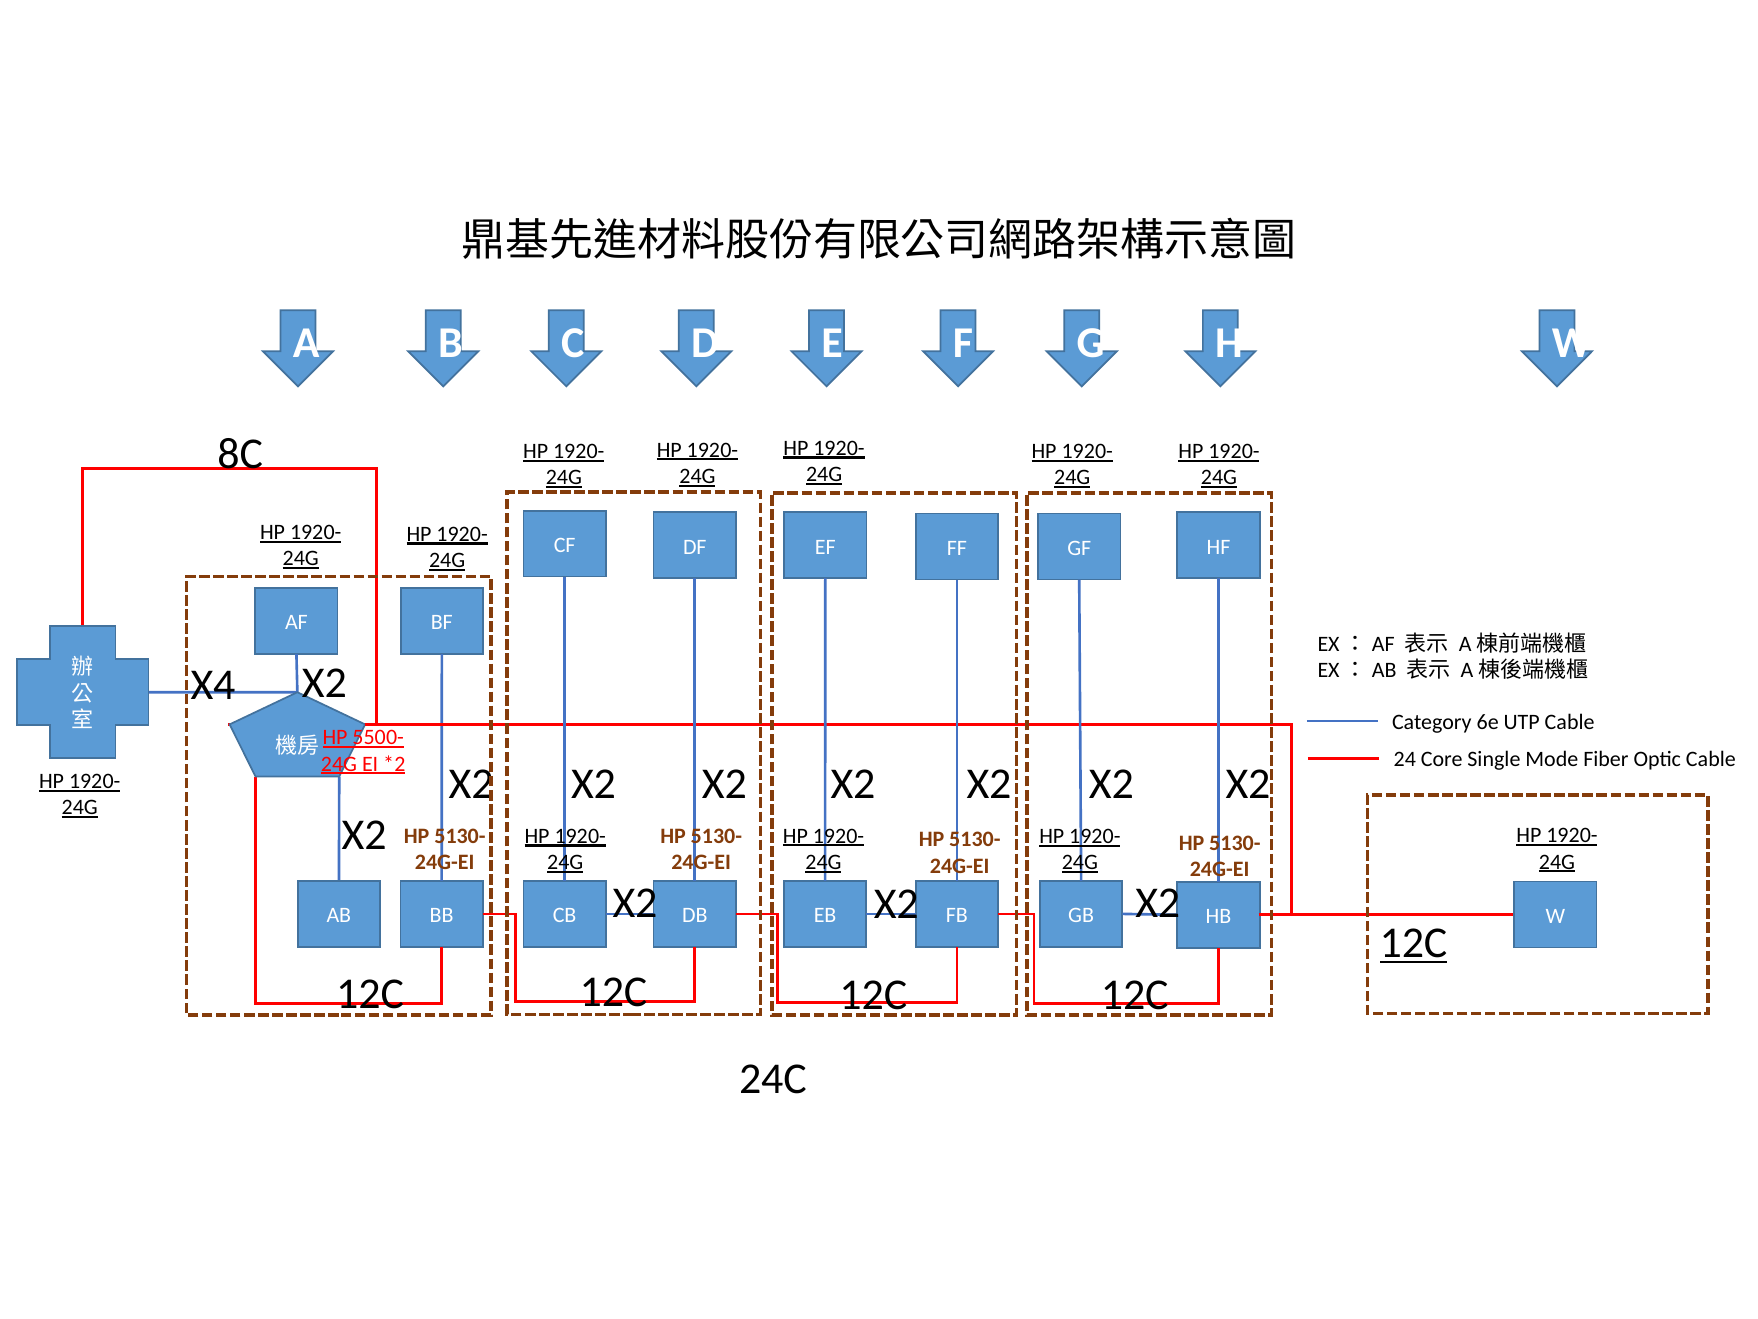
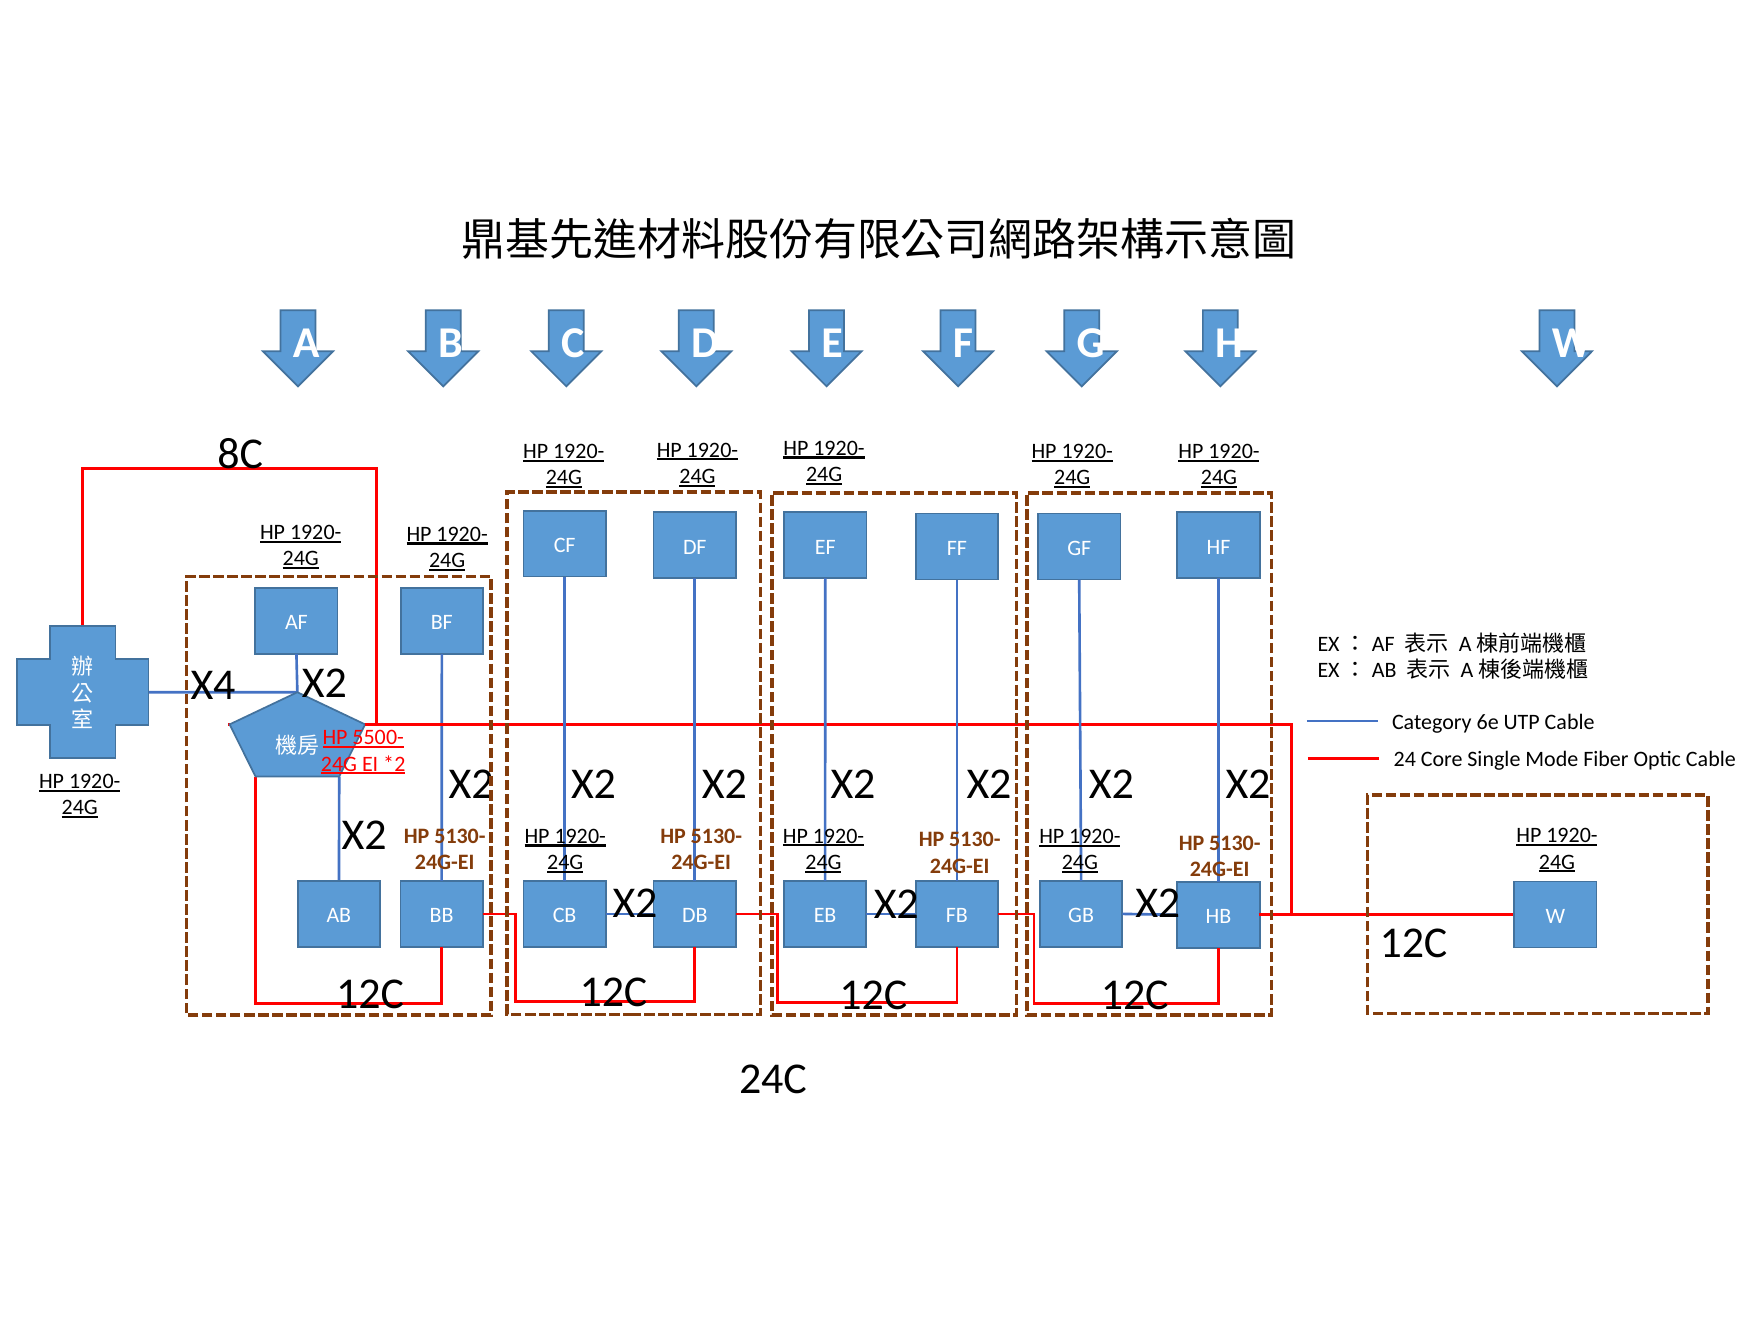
12C underline: present -> none (1414, 943)
